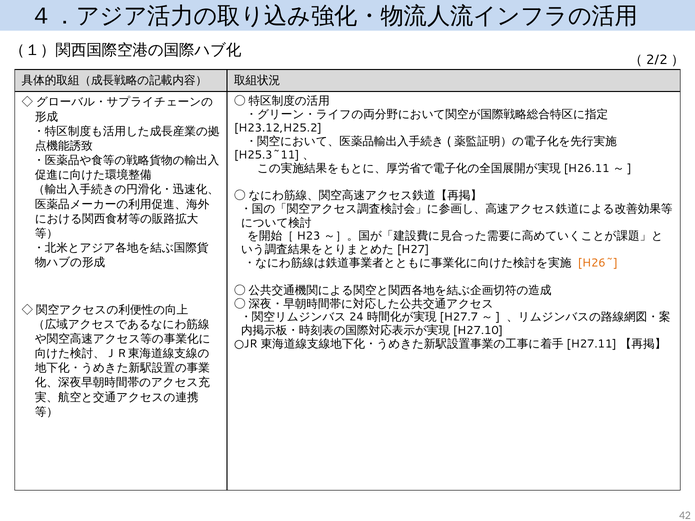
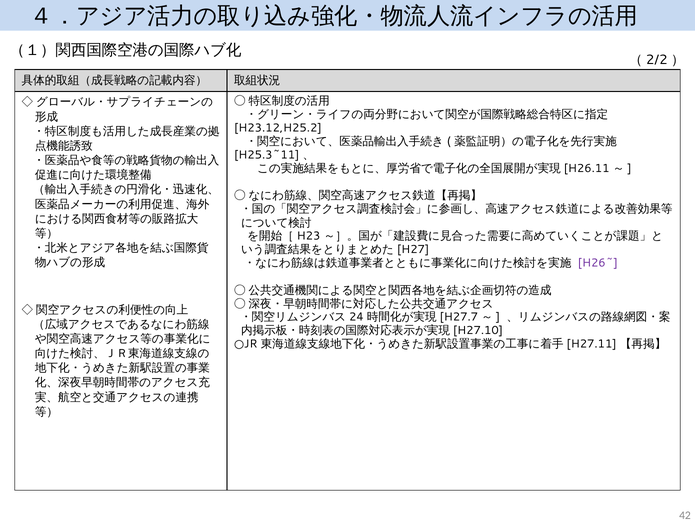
H26~ colour: orange -> purple (598, 263)
